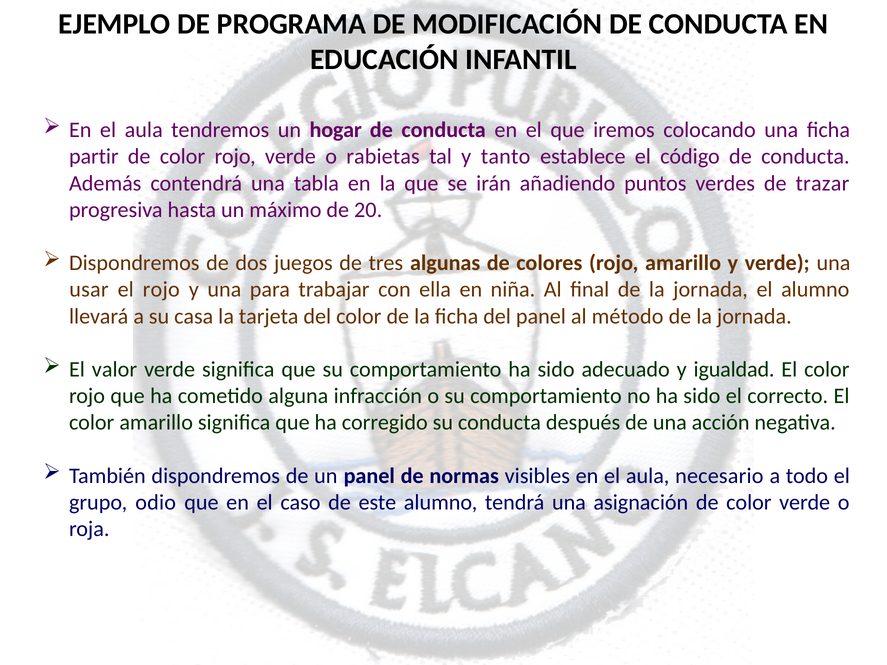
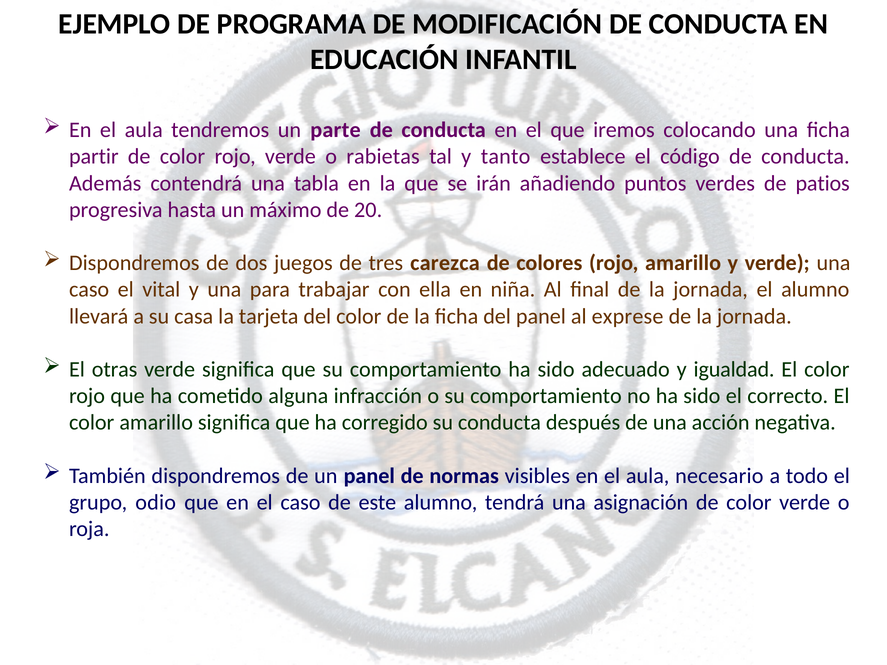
hogar: hogar -> parte (335, 130)
trazar: trazar -> patios (823, 183)
algunas: algunas -> carezca (445, 263)
usar: usar -> caso (89, 290)
el rojo: rojo -> vital (161, 290)
método: método -> exprese (628, 316)
valor: valor -> otras (115, 370)
